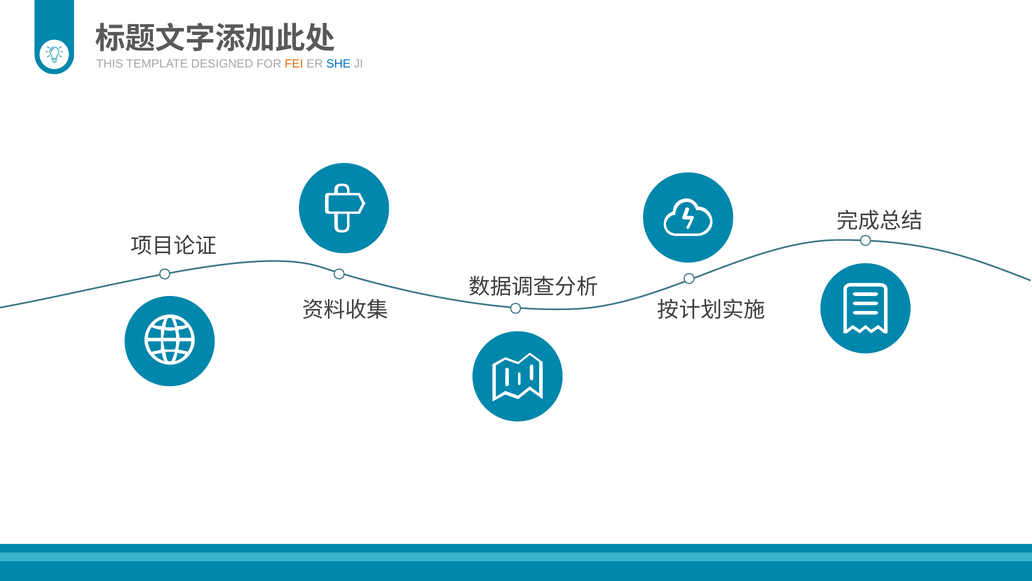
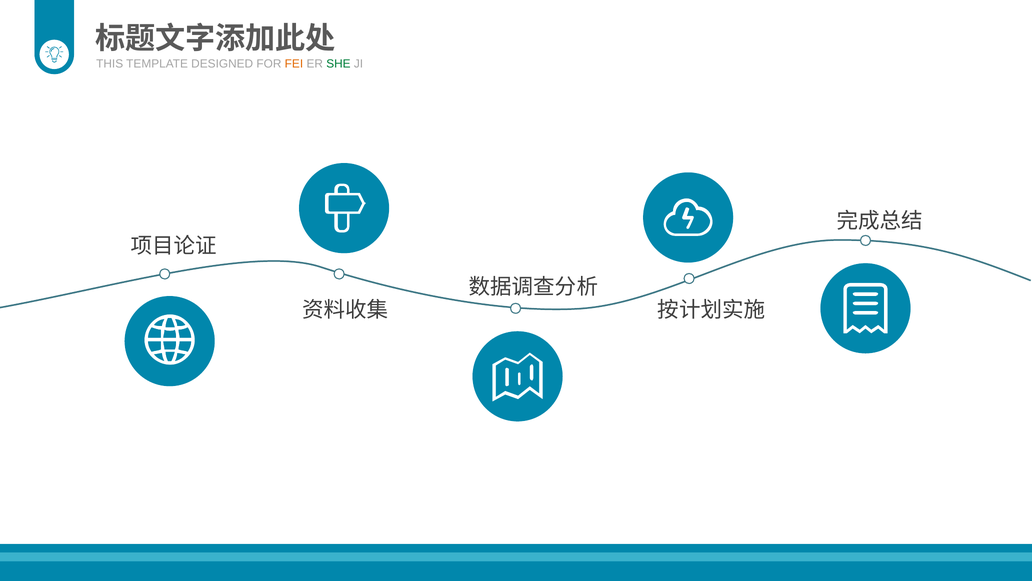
SHE colour: blue -> green (338, 64)
